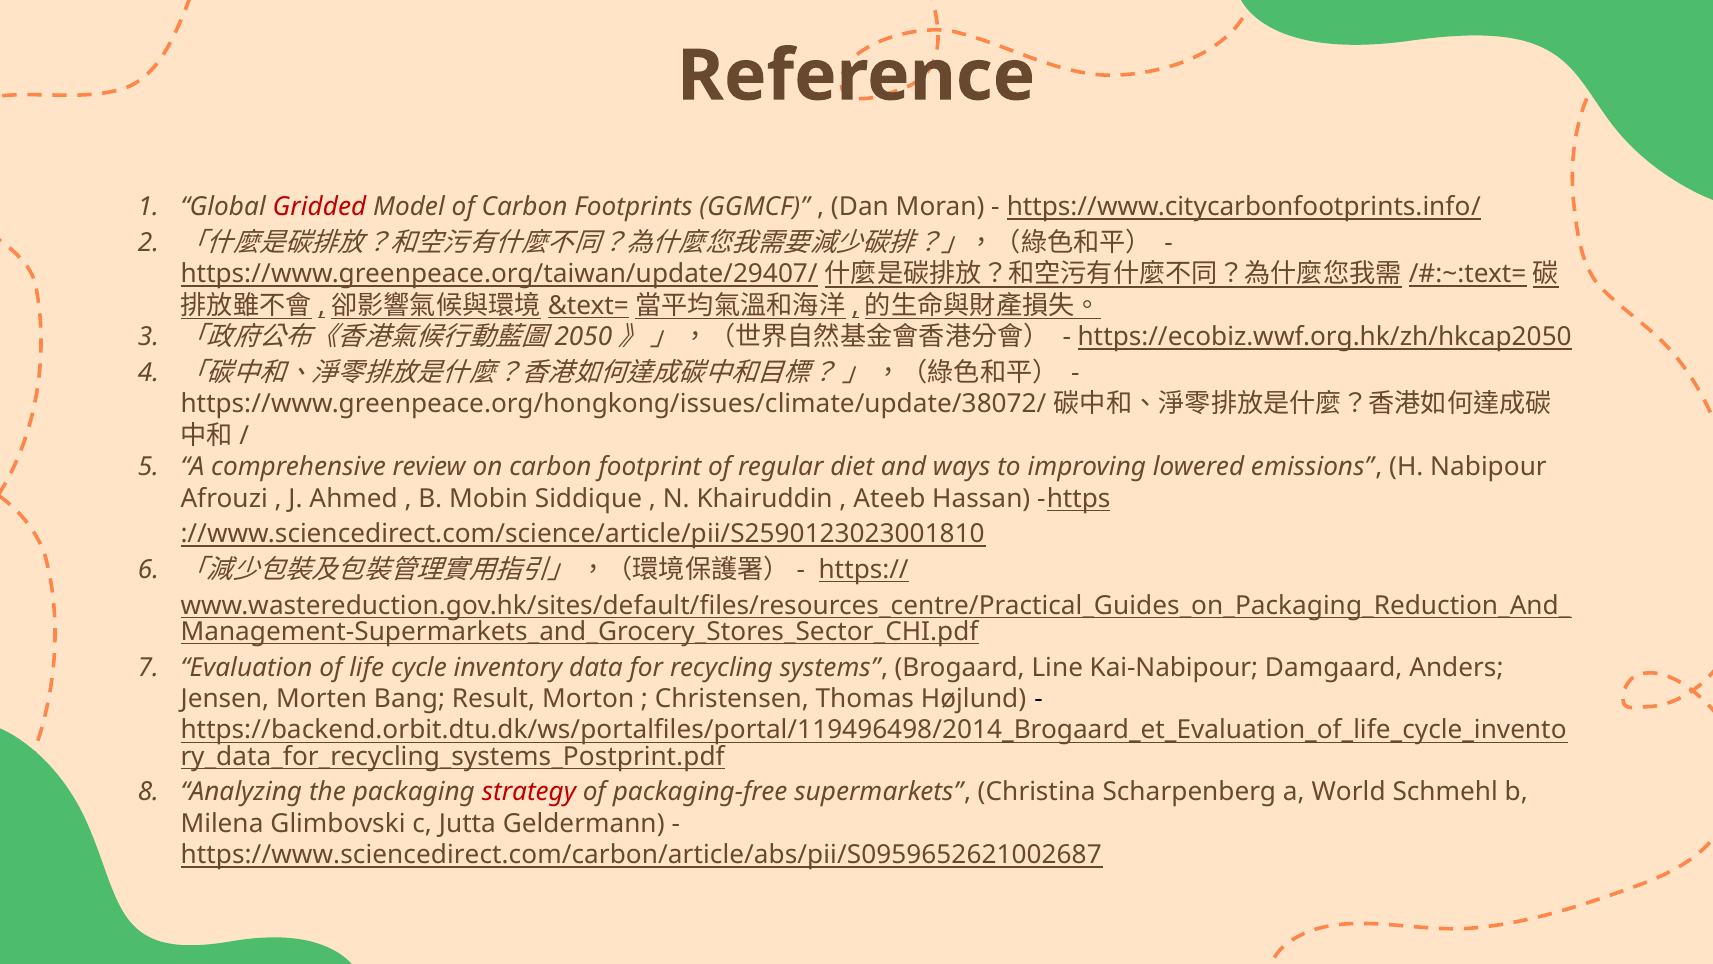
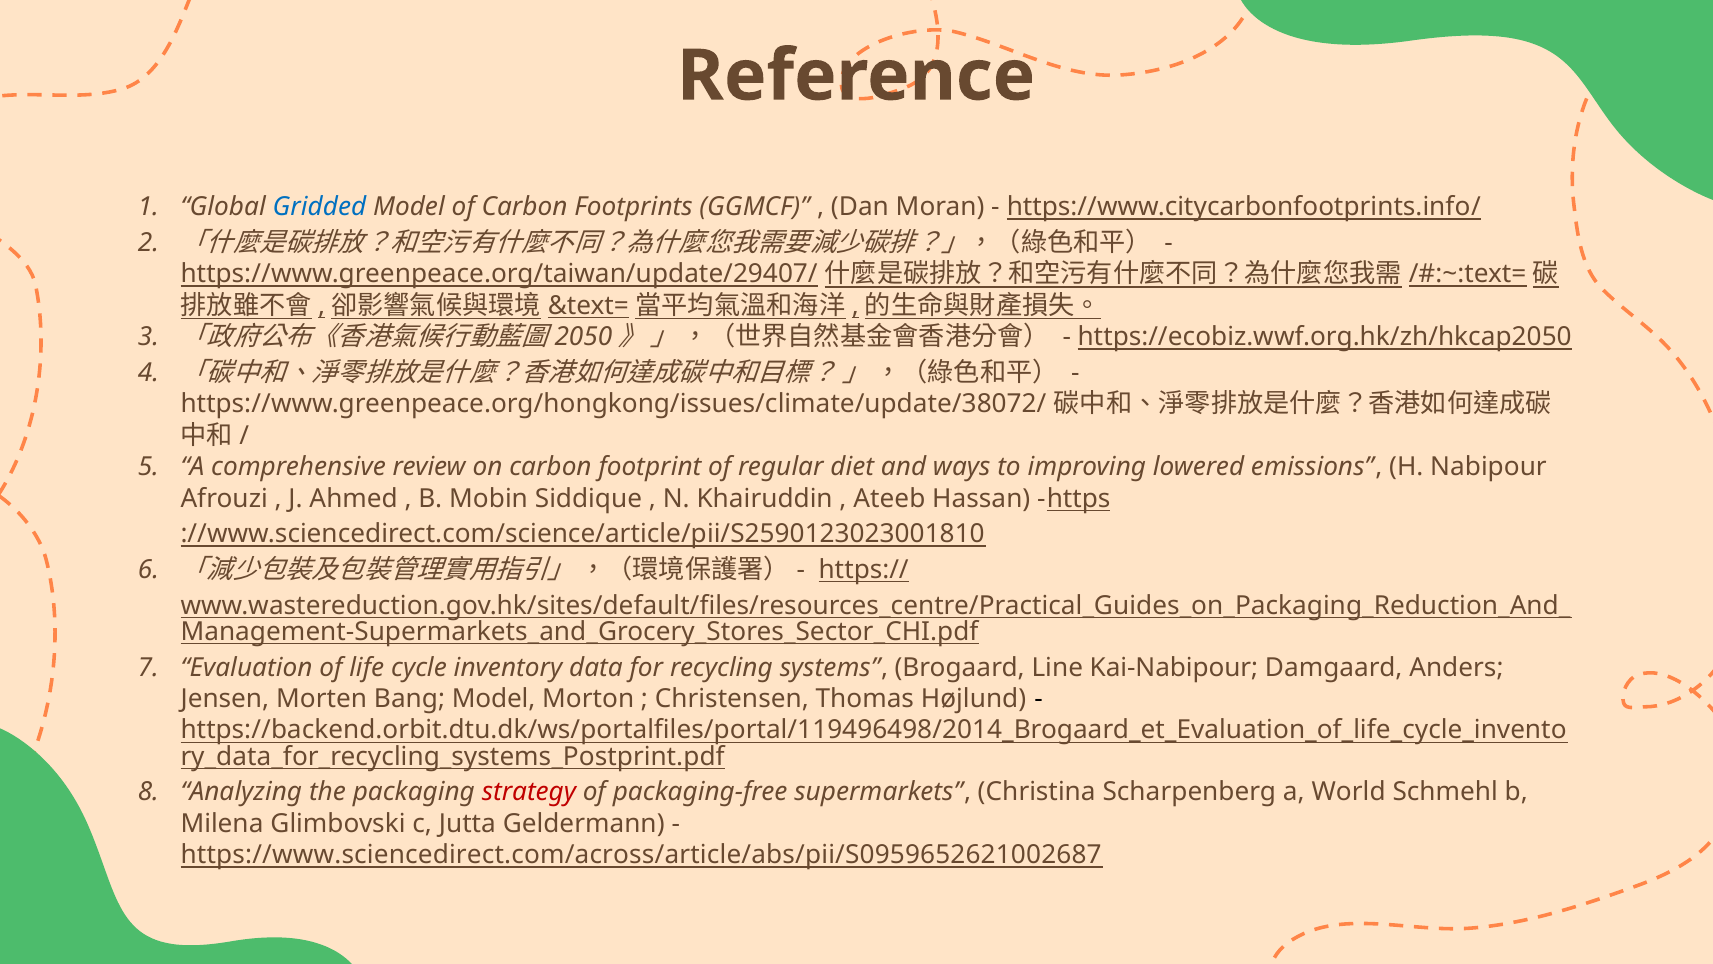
Gridded colour: red -> blue (319, 207)
Bang Result: Result -> Model (494, 699)
https://www.sciencedirect.com/carbon/article/abs/pii/S0959652621002687: https://www.sciencedirect.com/carbon/article/abs/pii/S0959652621002687 -> https://www.sciencedirect.com/across/article/abs/pii/S0959652621002687 (641, 855)
